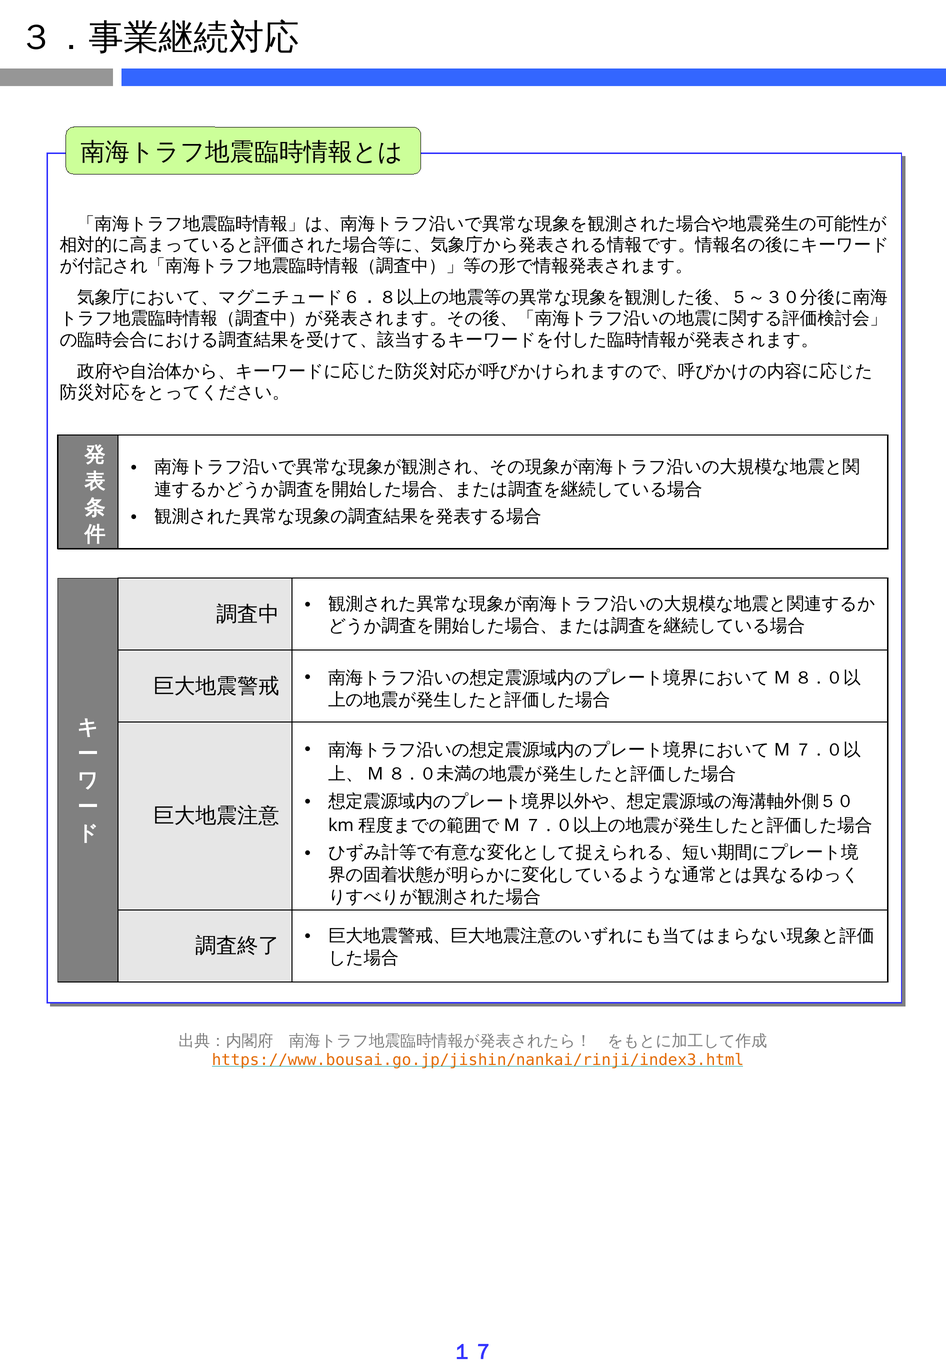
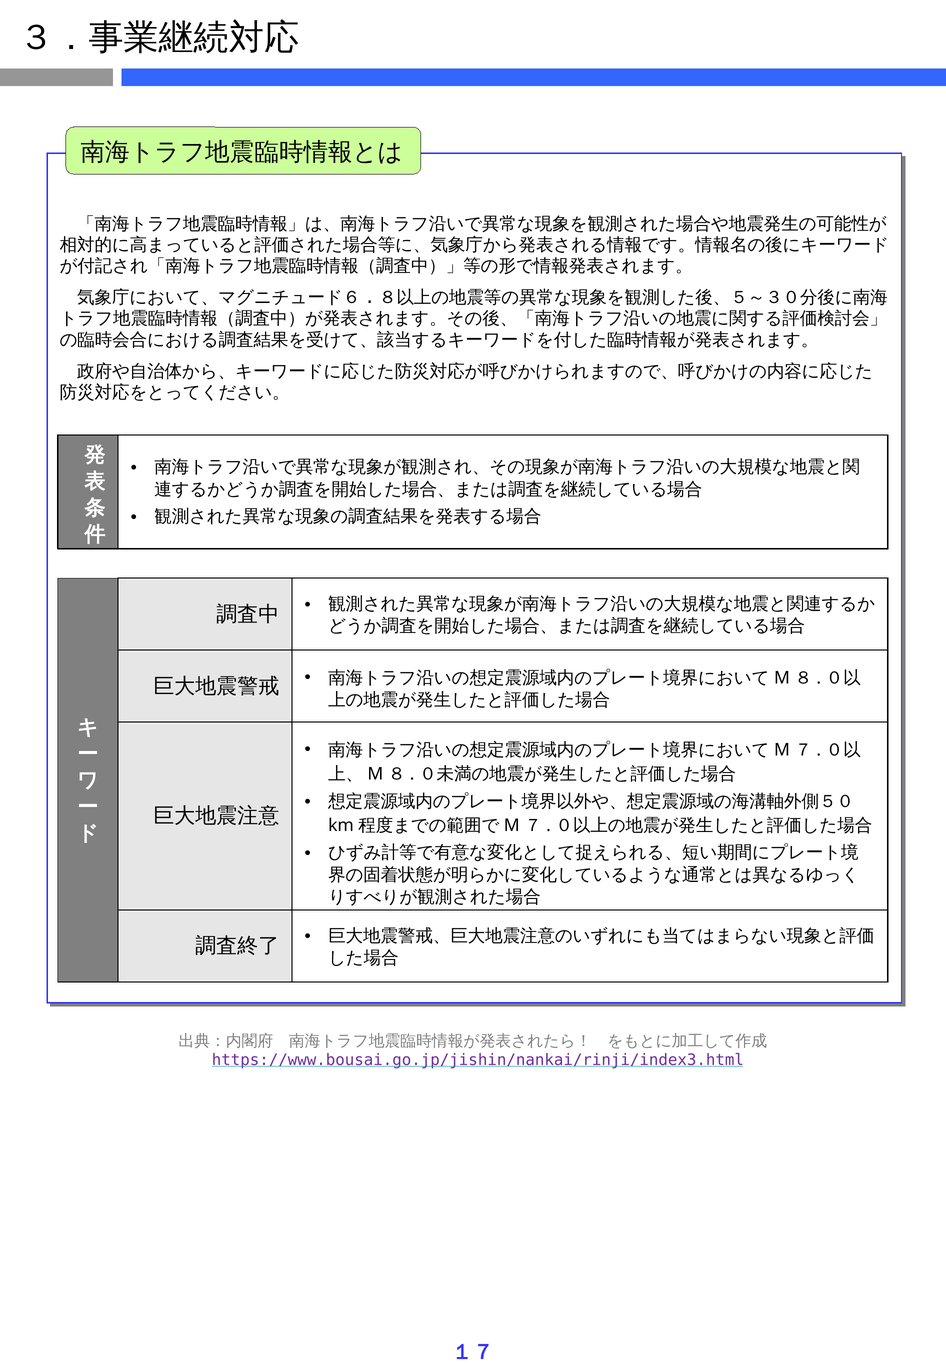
https://www.bousai.go.jp/jishin/nankai/rinji/index3.html colour: orange -> purple (478, 1060)
